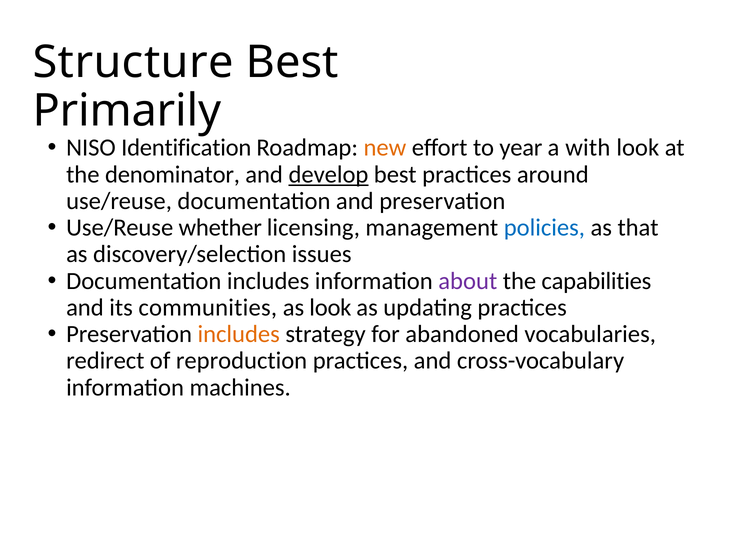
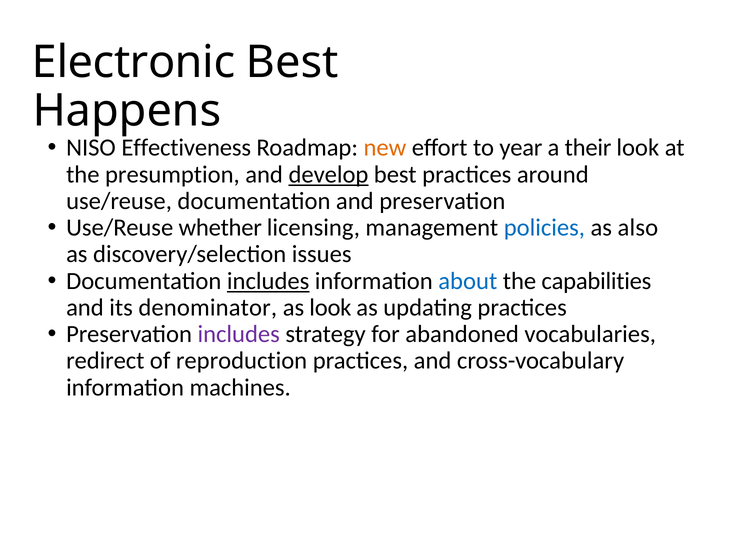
Structure: Structure -> Electronic (134, 62)
Primarily: Primarily -> Happens (127, 111)
Identification: Identification -> Effectiveness (186, 148)
with: with -> their (588, 148)
denominator: denominator -> presumption (172, 174)
that: that -> also (638, 227)
includes underline: none -> present (268, 281)
about colour: purple -> blue (468, 281)
communities: communities -> denominator (208, 307)
includes colour: orange -> purple (239, 334)
